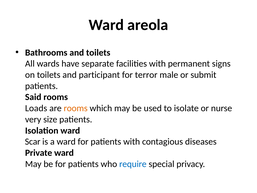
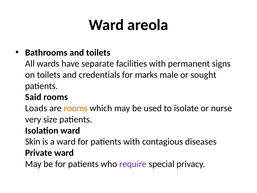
participant: participant -> credentials (99, 75)
terror: terror -> marks (146, 75)
submit: submit -> sought (203, 75)
Scar: Scar -> Skin (33, 142)
require colour: blue -> purple (133, 164)
